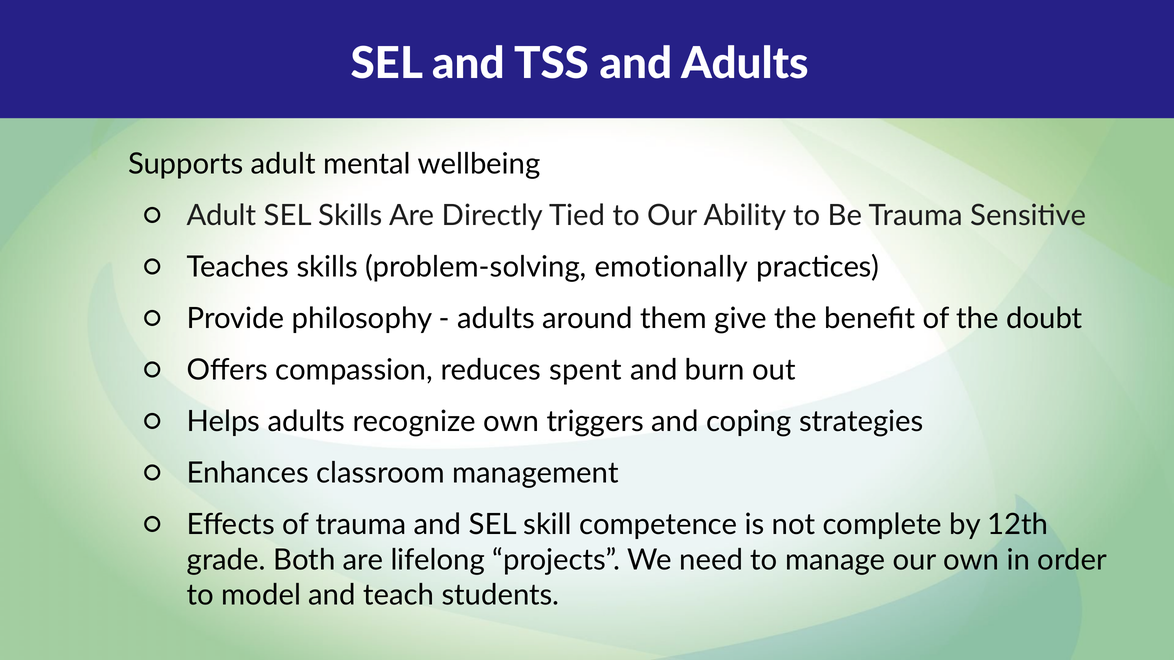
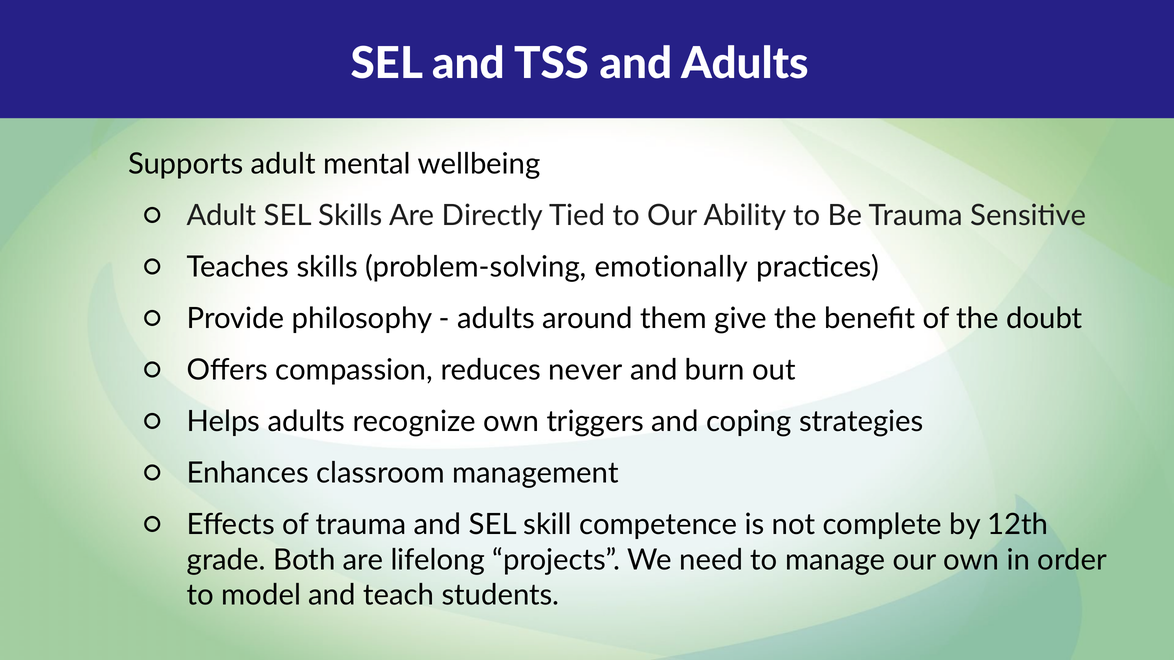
spent: spent -> never (585, 370)
